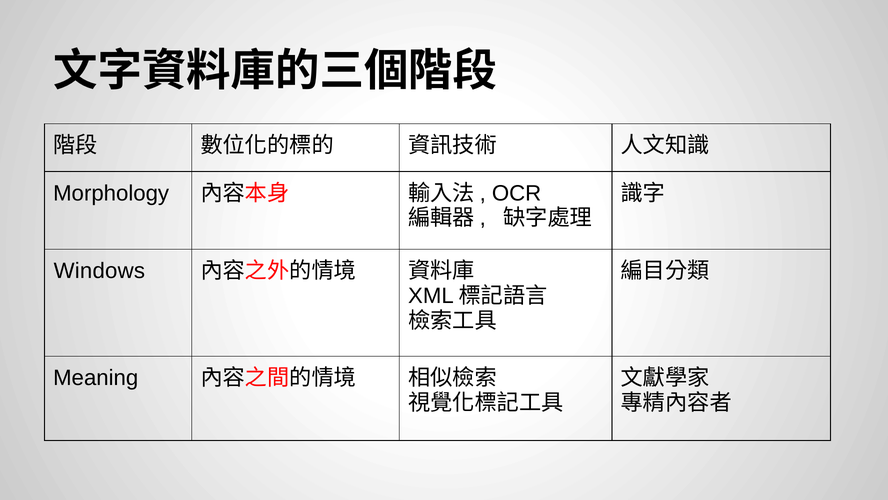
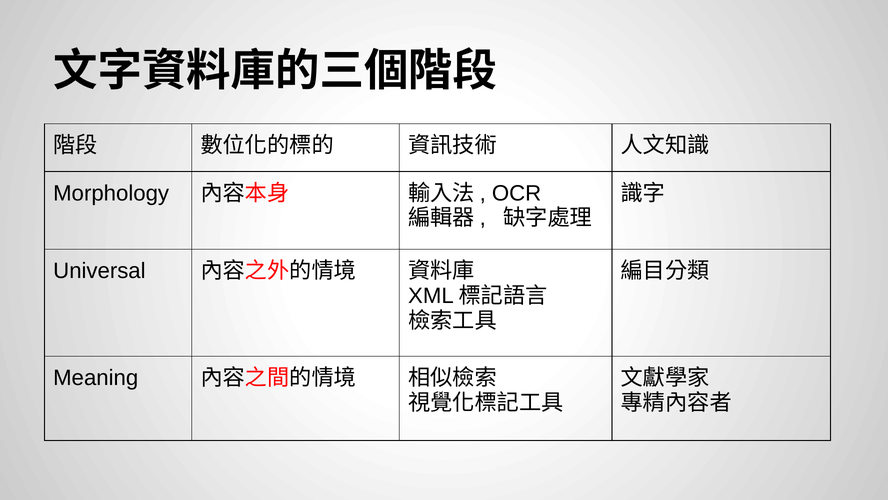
Windows: Windows -> Universal (99, 271)
